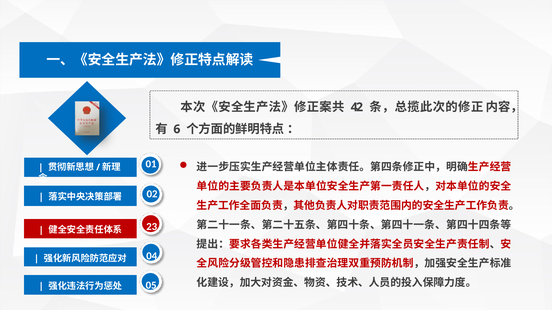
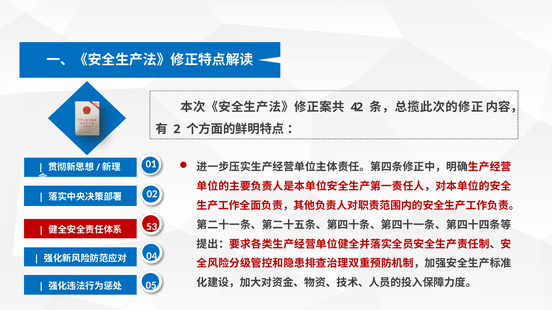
6: 6 -> 2 (177, 129)
23: 23 -> 53 (152, 227)
